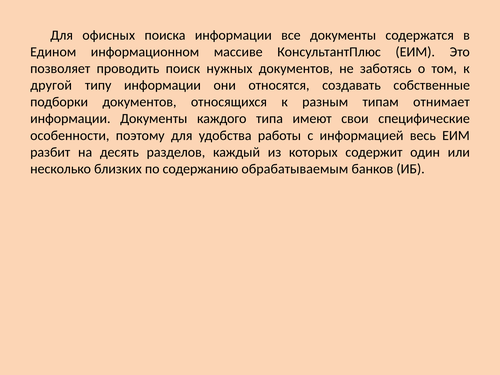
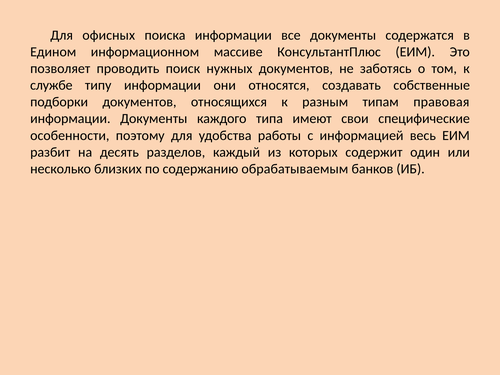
другой: другой -> службе (51, 85)
отнимает: отнимает -> правовая (441, 102)
